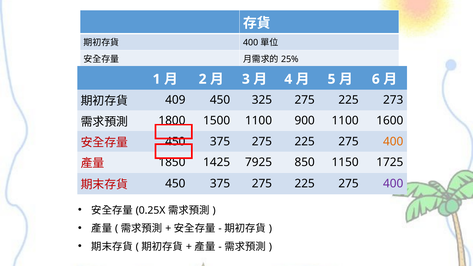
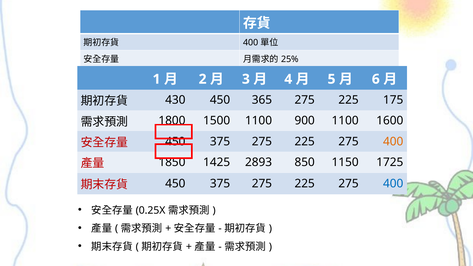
409: 409 -> 430 (175, 100)
325: 325 -> 365 (262, 100)
273: 273 -> 175 (393, 100)
7925: 7925 -> 2893 (259, 162)
400 colour: purple -> blue (393, 184)
